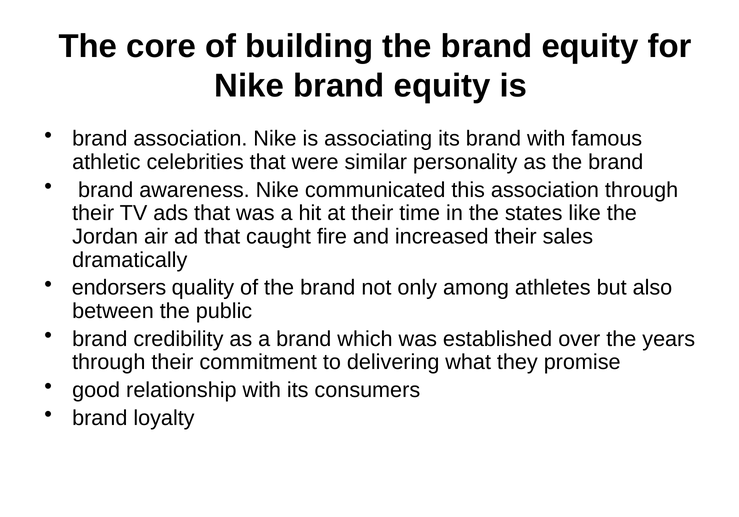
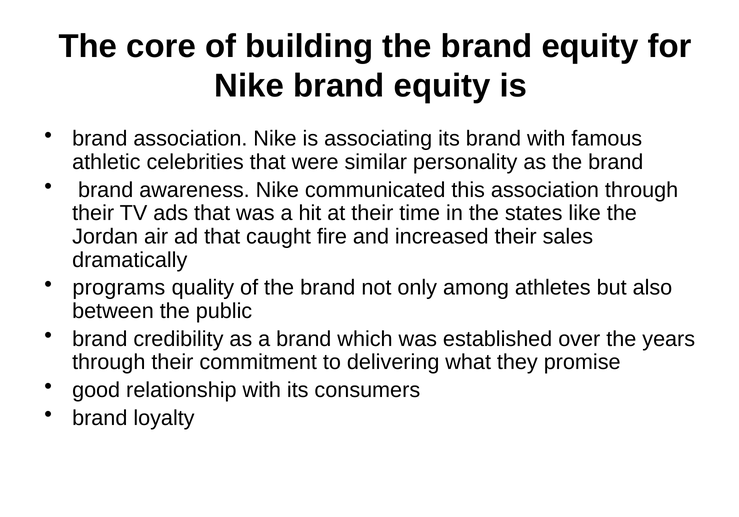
endorsers: endorsers -> programs (119, 288)
